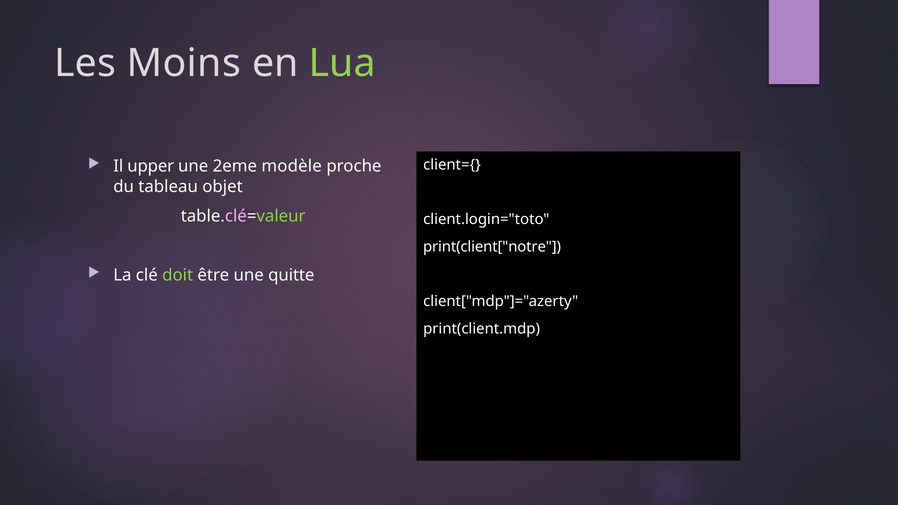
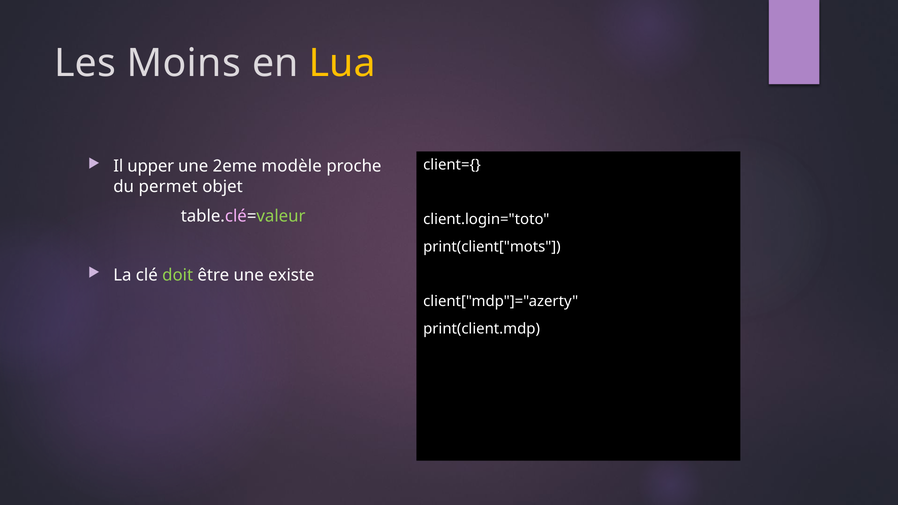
Lua colour: light green -> yellow (342, 63)
tableau: tableau -> permet (168, 187)
print(client["notre: print(client["notre -> print(client["mots (492, 247)
quitte: quitte -> existe (291, 275)
